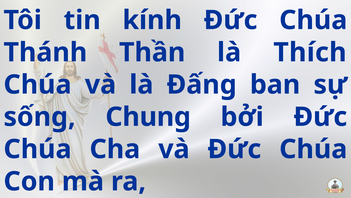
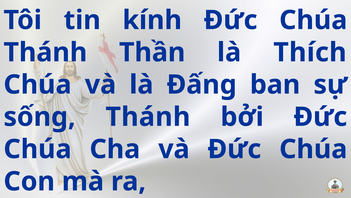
sống Chung: Chung -> Thánh (148, 117)
